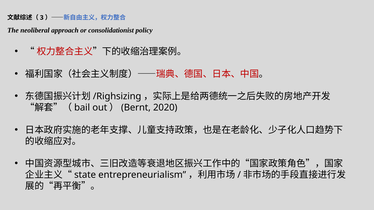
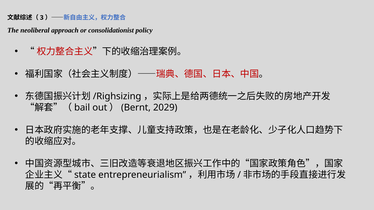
2020: 2020 -> 2029 (165, 108)
